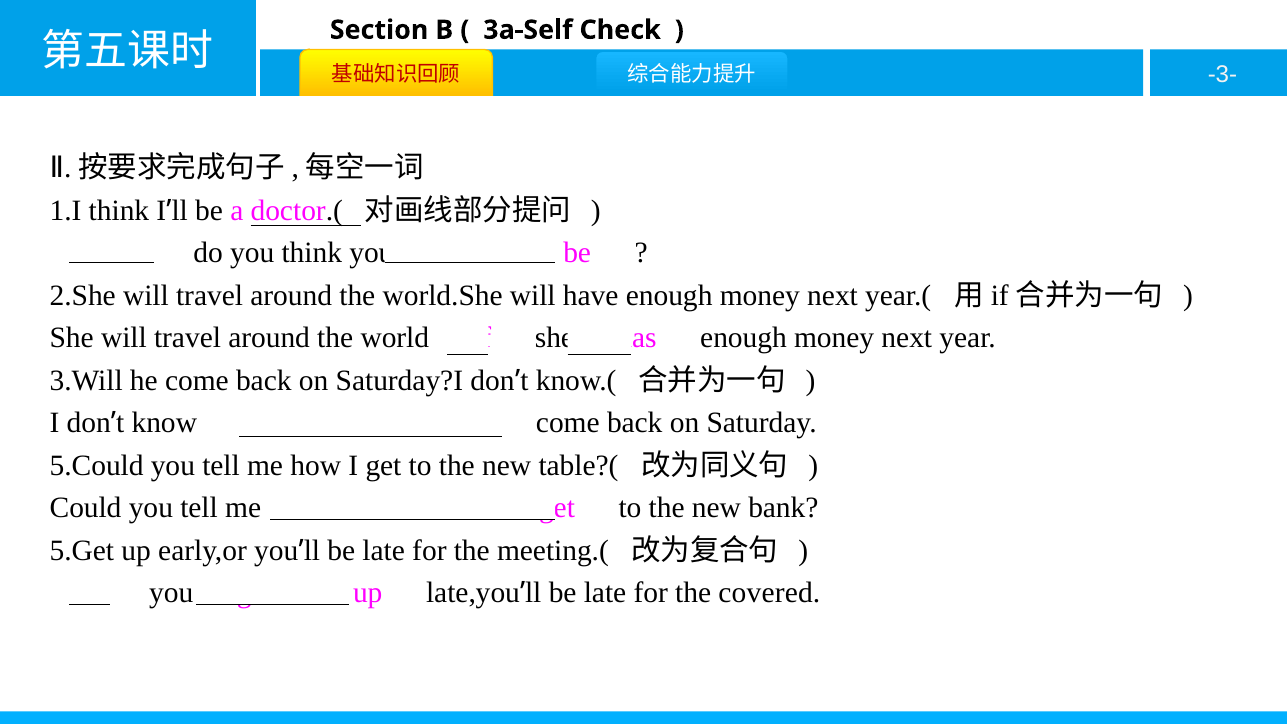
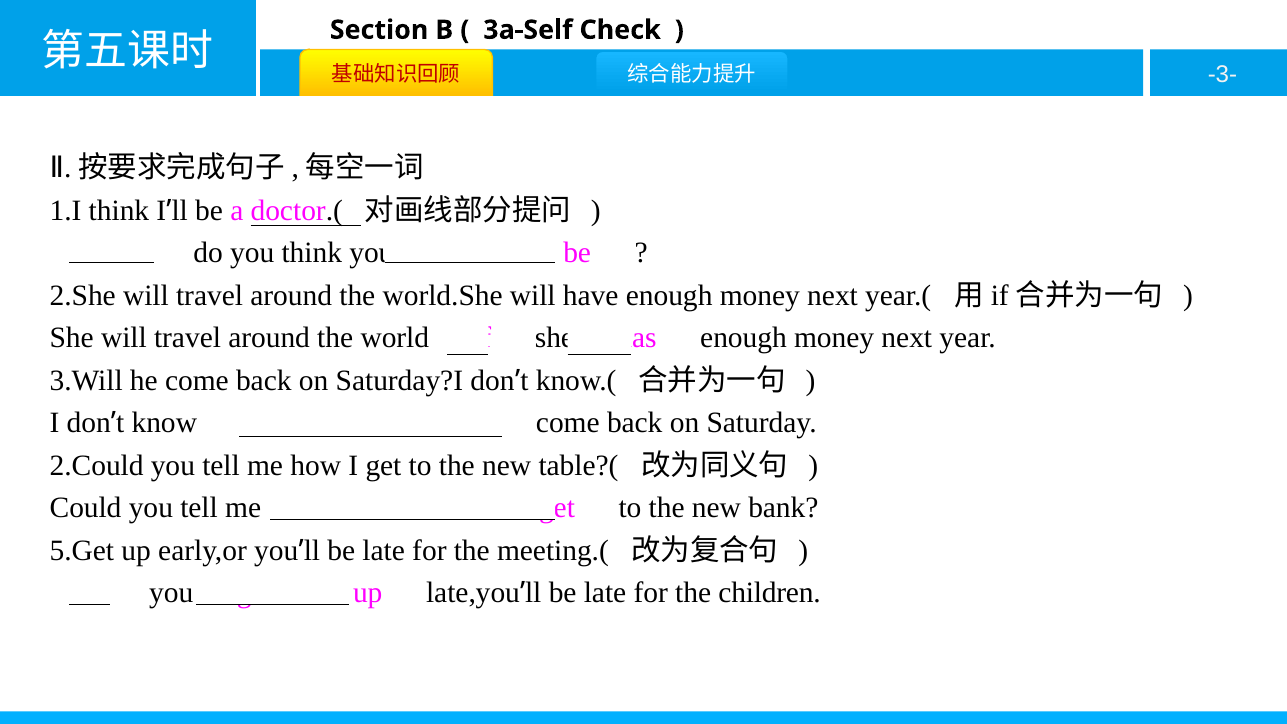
5.Could: 5.Could -> 2.Could (97, 465)
covered: covered -> children (770, 593)
